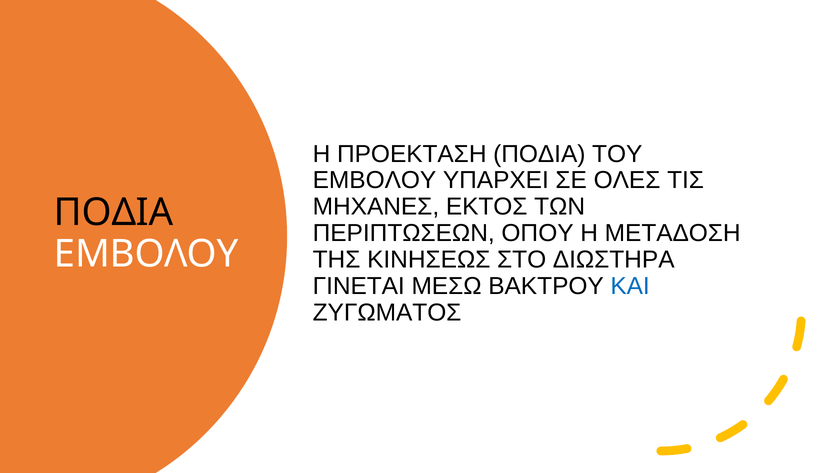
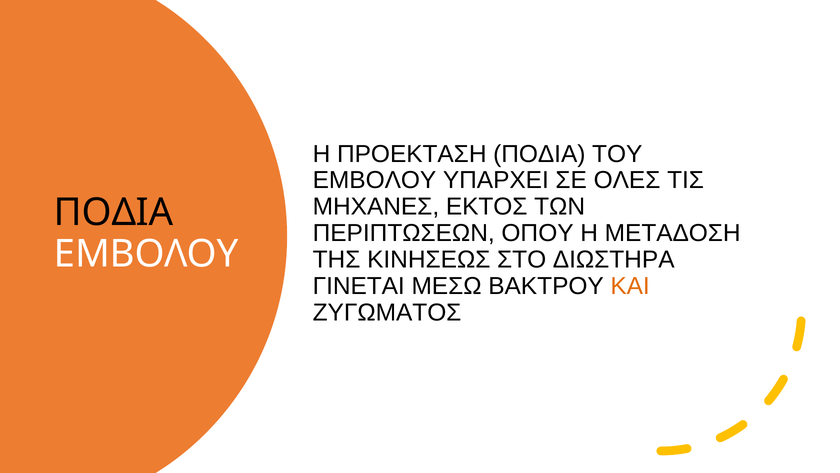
ΚΑΙ colour: blue -> orange (630, 286)
